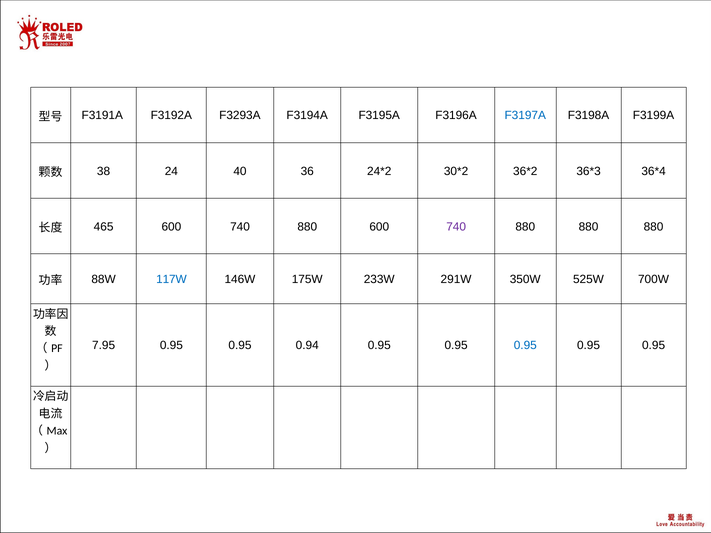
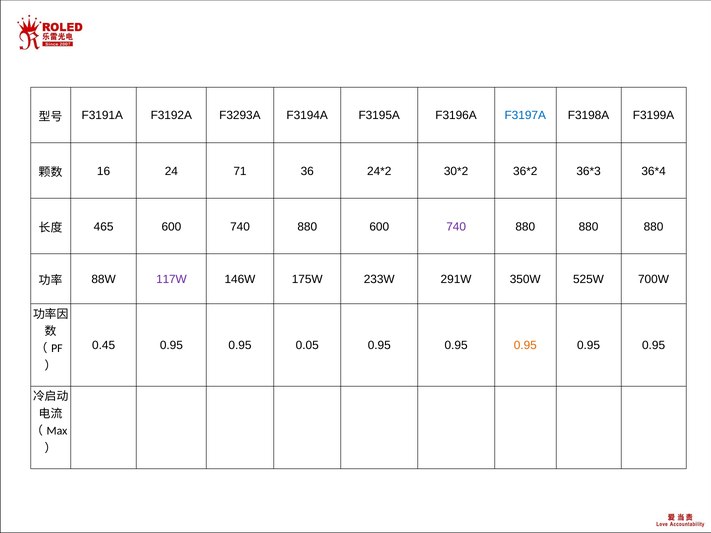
38: 38 -> 16 (104, 171)
40: 40 -> 71 (240, 171)
117W colour: blue -> purple (171, 279)
7.95: 7.95 -> 0.45 (104, 346)
0.94: 0.94 -> 0.05 (307, 346)
0.95 colour: blue -> orange (525, 346)
